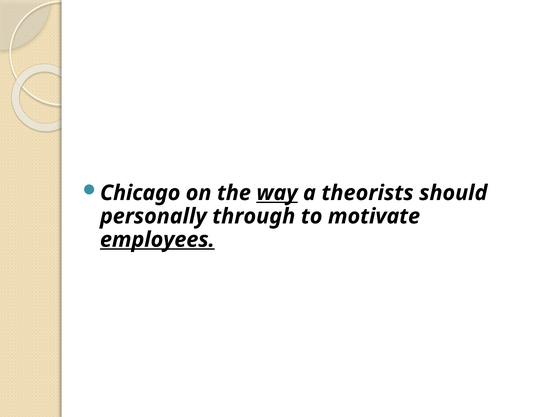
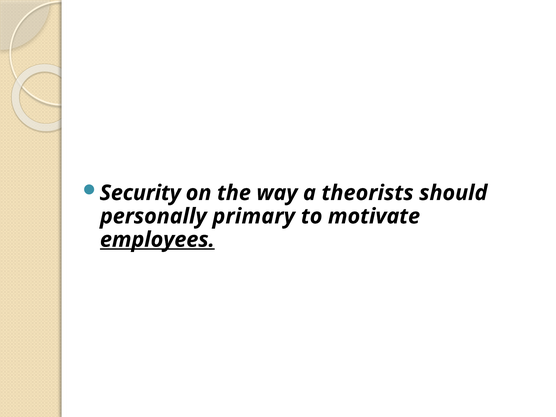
Chicago: Chicago -> Security (140, 193)
way underline: present -> none (277, 193)
through: through -> primary (254, 216)
